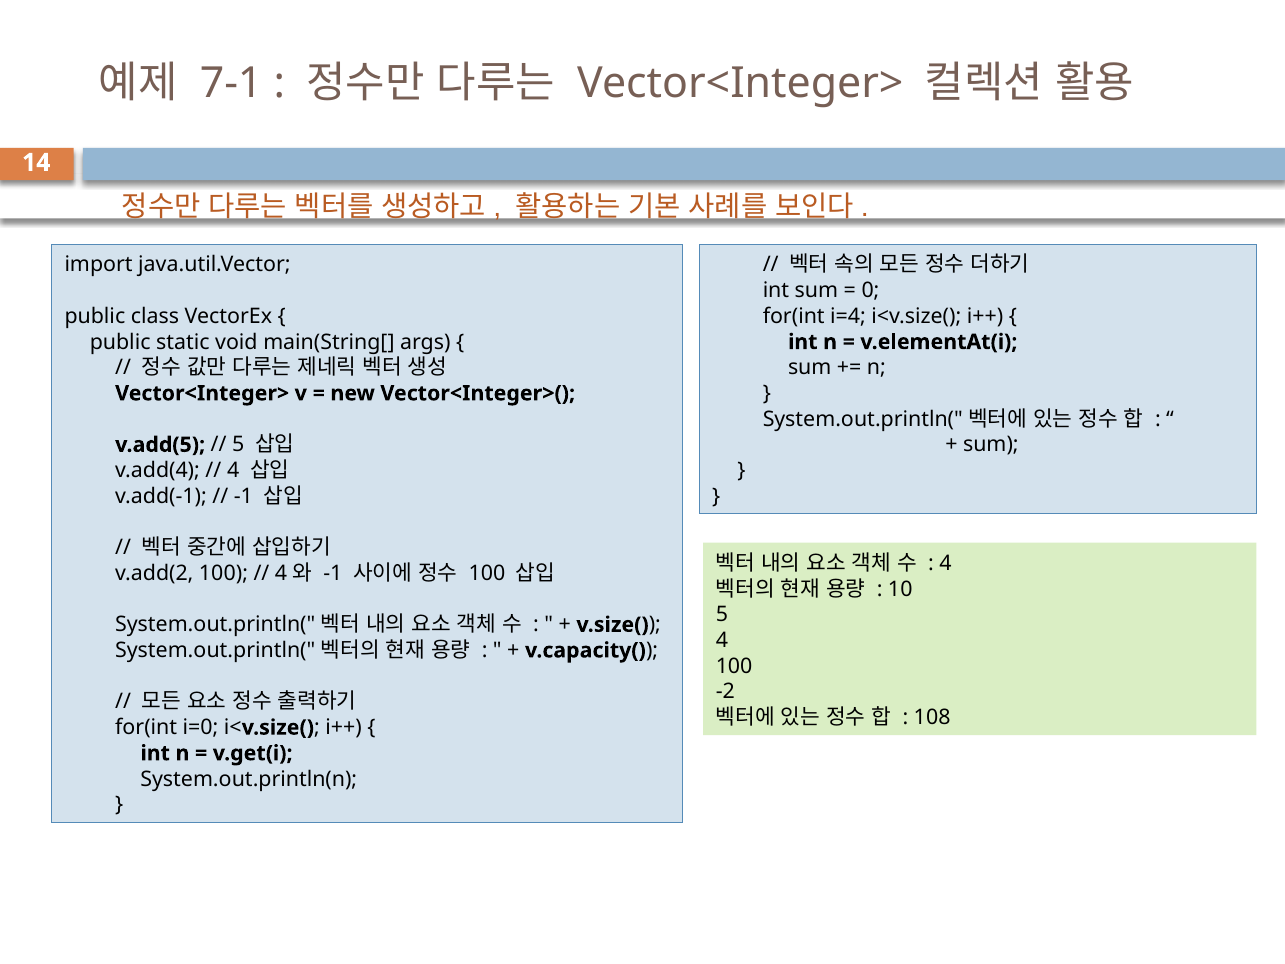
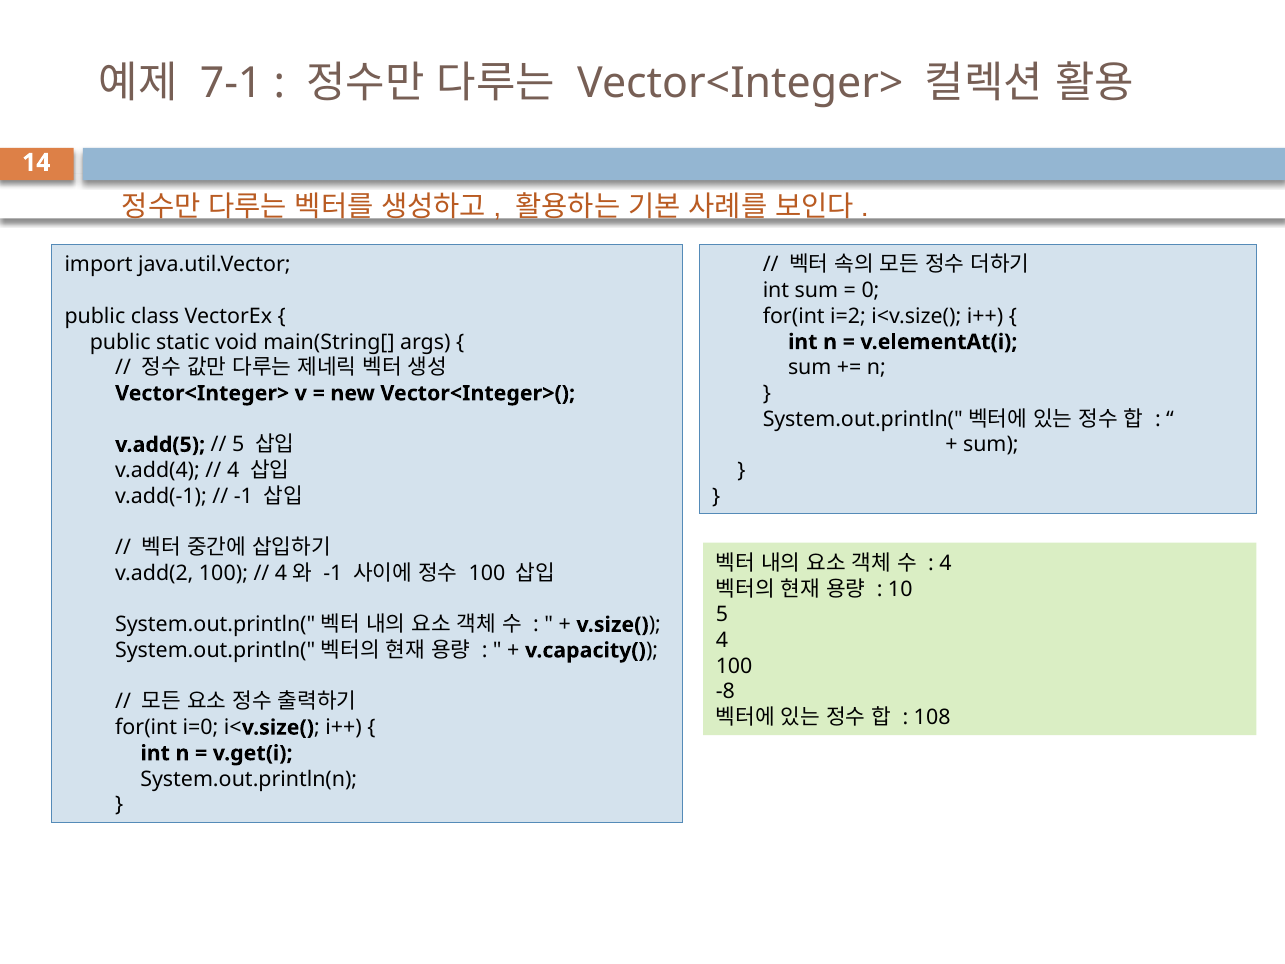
i=4: i=4 -> i=2 (848, 316)
-2: -2 -> -8 (725, 692)
